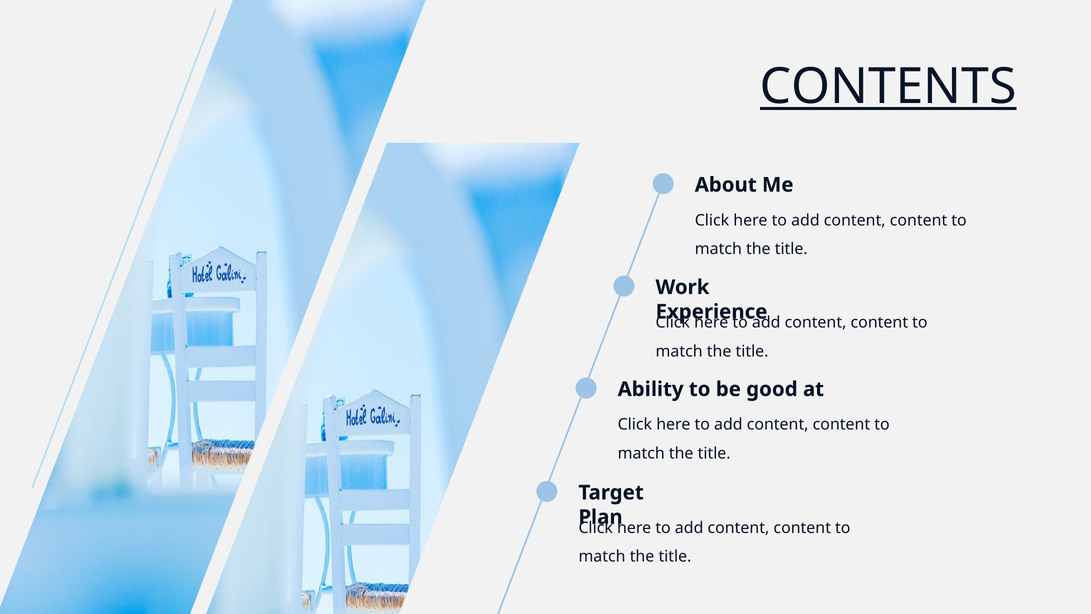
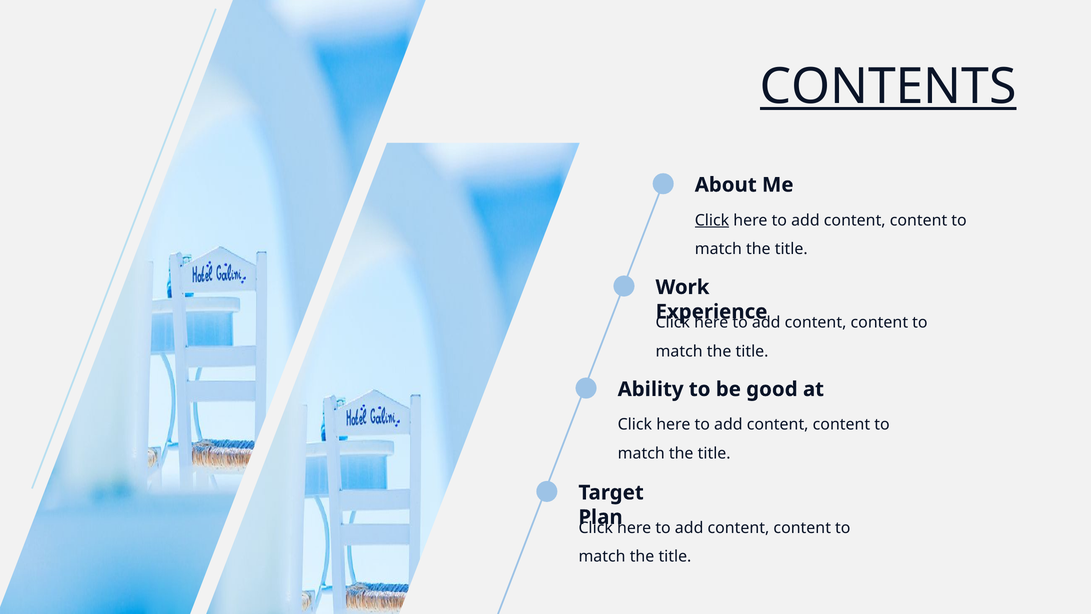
Click underline: none -> present (712, 220)
